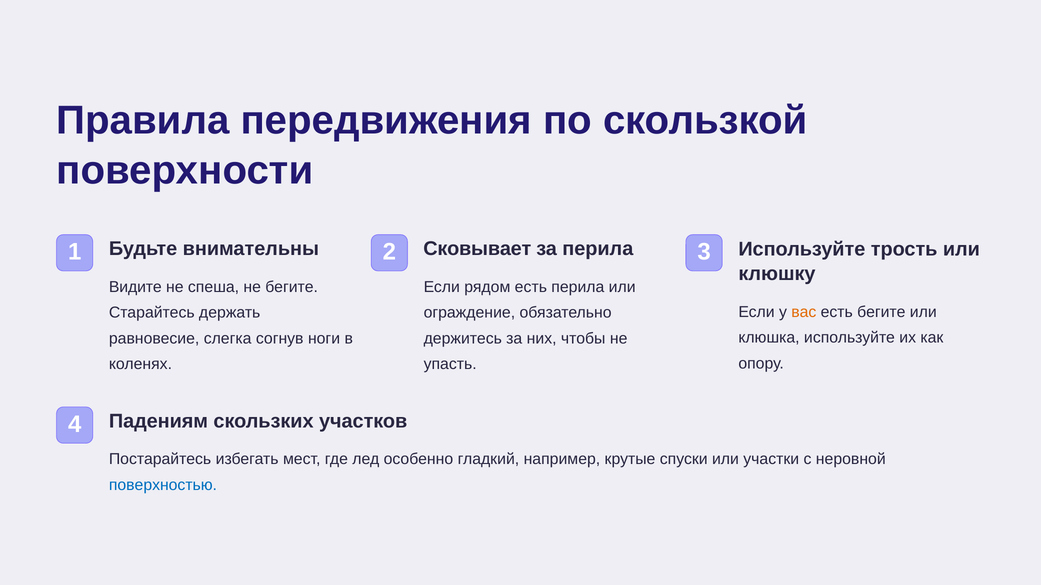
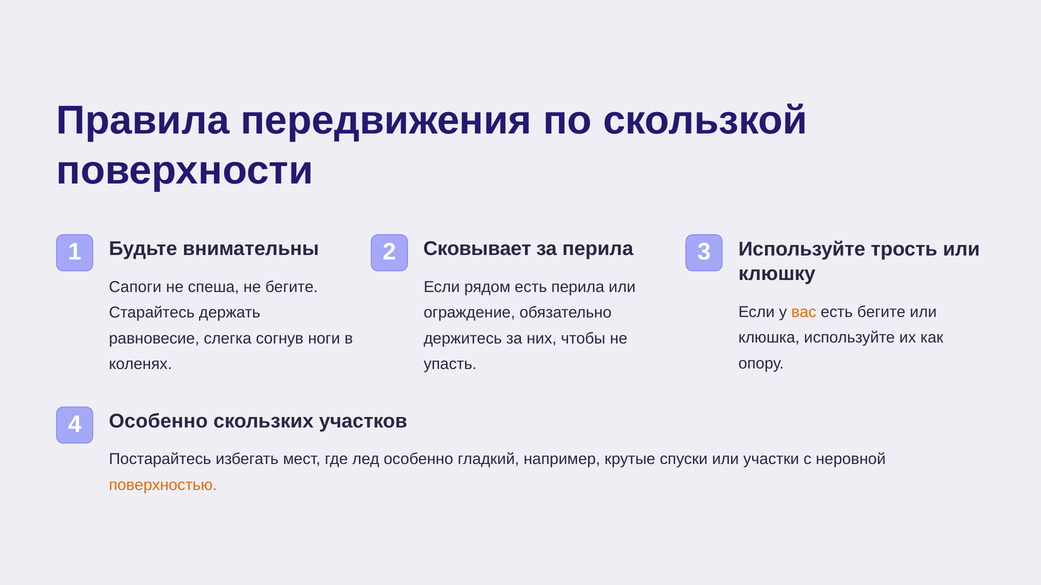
Видите: Видите -> Сапоги (135, 287)
4 Падениям: Падениям -> Особенно (158, 422)
поверхностью colour: blue -> orange (163, 485)
